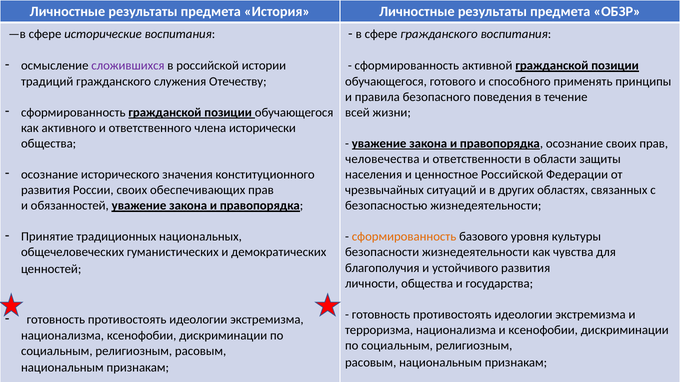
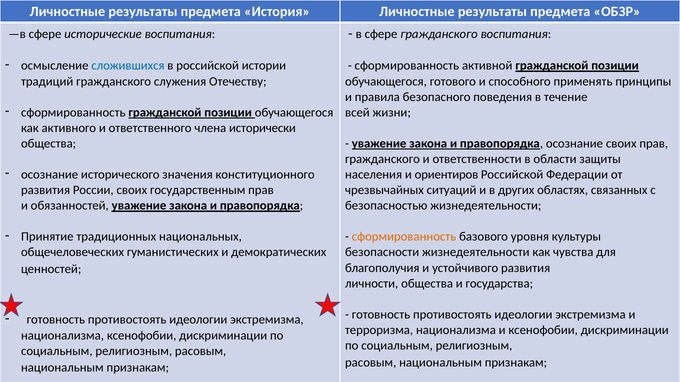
сложившихся colour: purple -> blue (128, 66)
человечества: человечества -> гражданского (382, 159)
ценностное: ценностное -> ориентиров (446, 175)
обеспечивающих: обеспечивающих -> государственным (198, 190)
